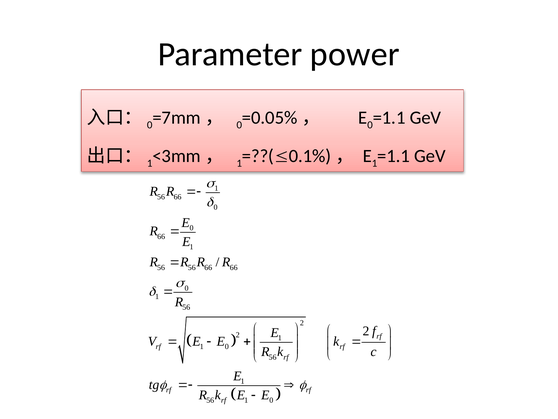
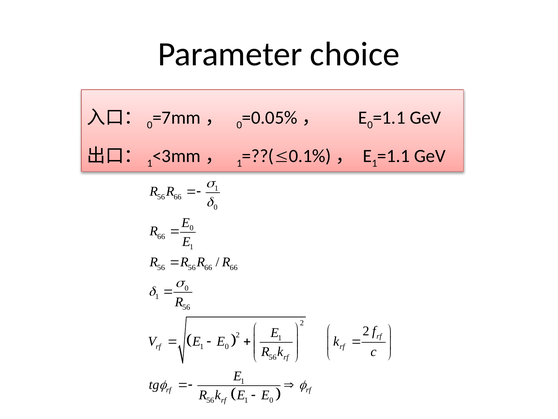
power: power -> choice (355, 54)
